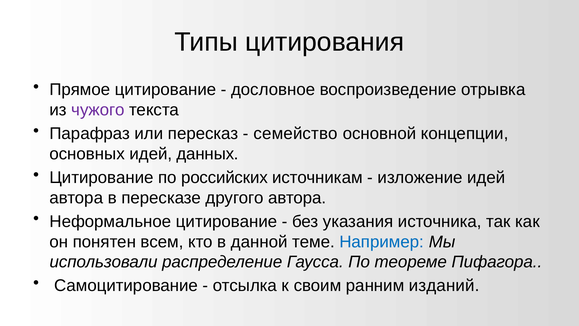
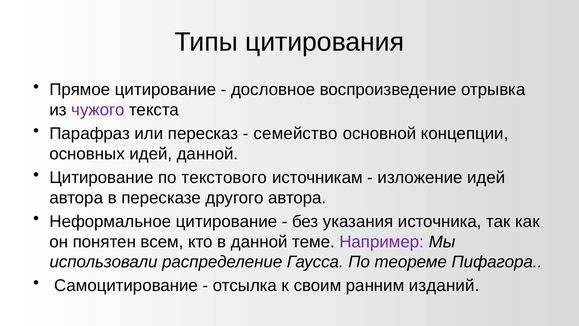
идей данных: данных -> данной (208, 154)
российских: российских -> текстового (224, 177)
Например colour: blue -> purple (382, 242)
